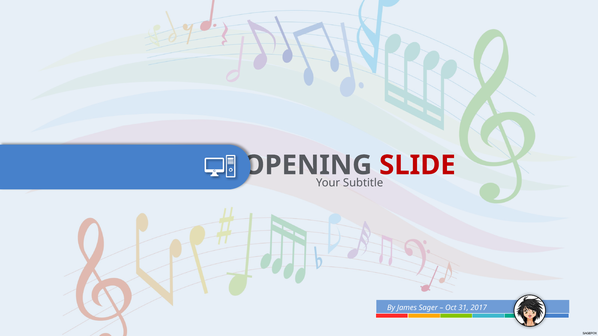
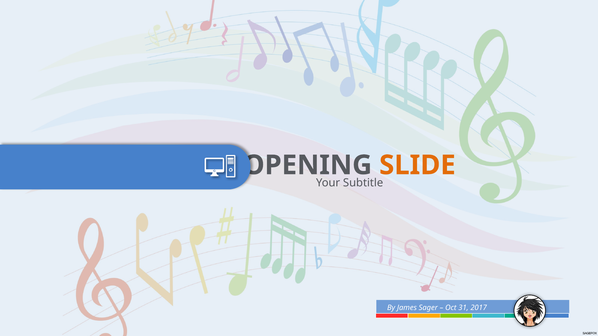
SLIDE colour: red -> orange (417, 165)
